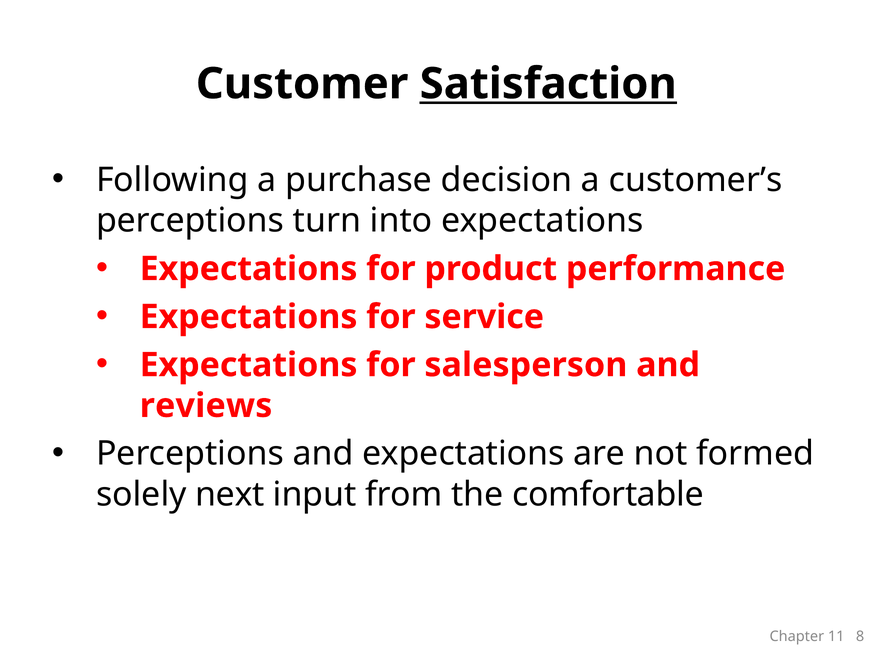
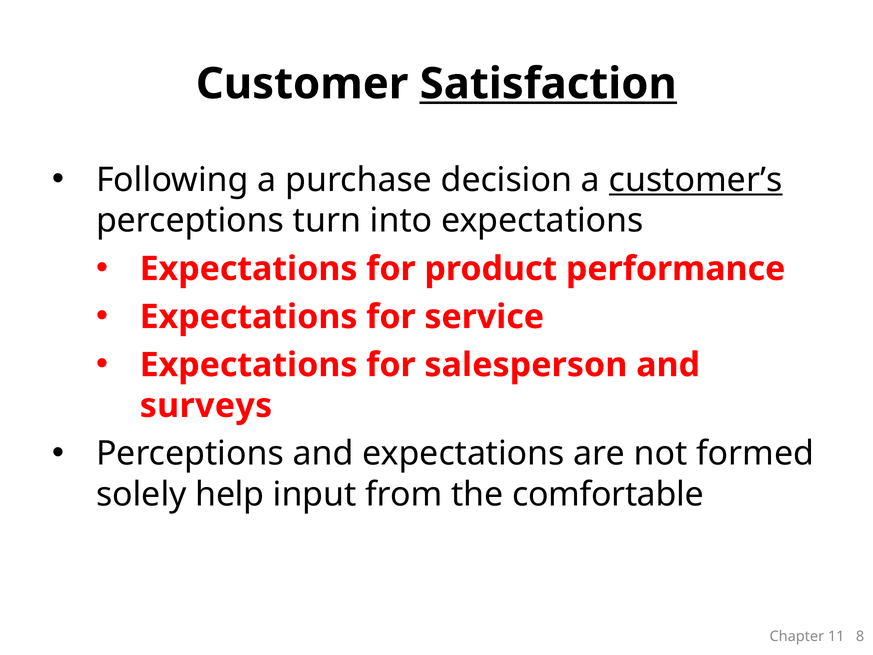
customer’s underline: none -> present (696, 180)
reviews: reviews -> surveys (206, 406)
next: next -> help (230, 494)
